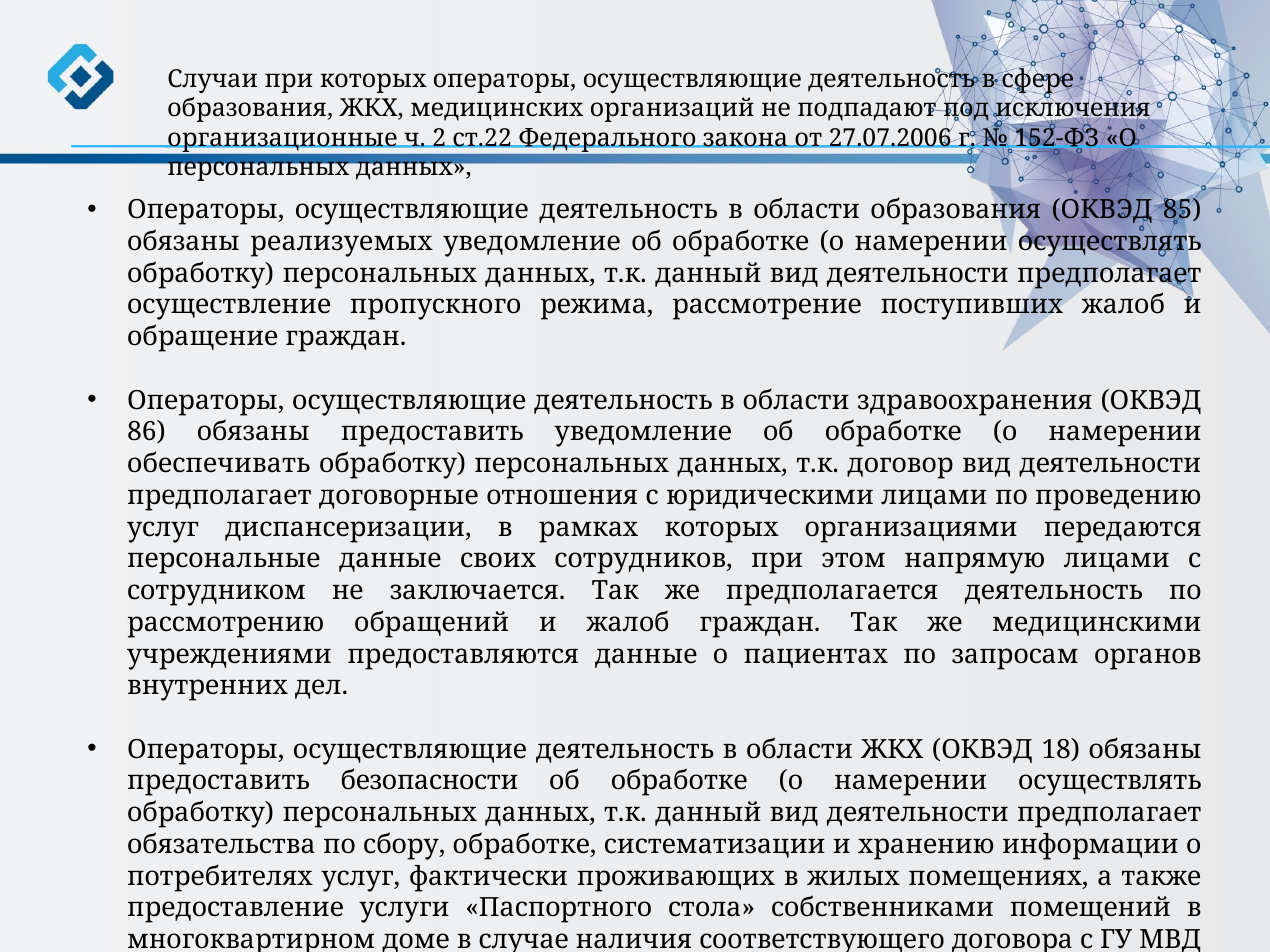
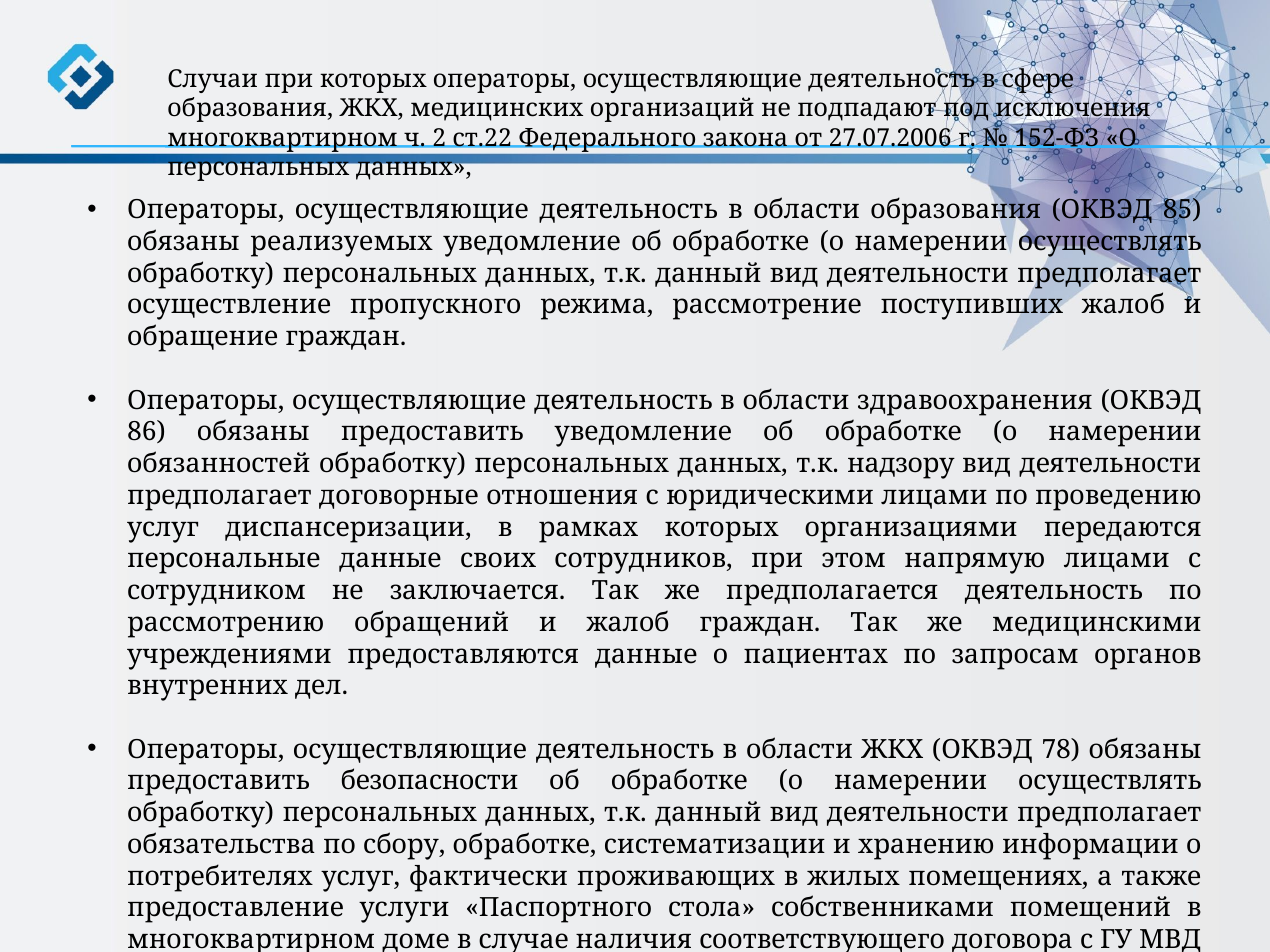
организационные: организационные -> многоквартирном (283, 138)
обеспечивать: обеспечивать -> обязанностей (219, 464)
договор: договор -> надзору (901, 464)
18: 18 -> 78 (1061, 750)
